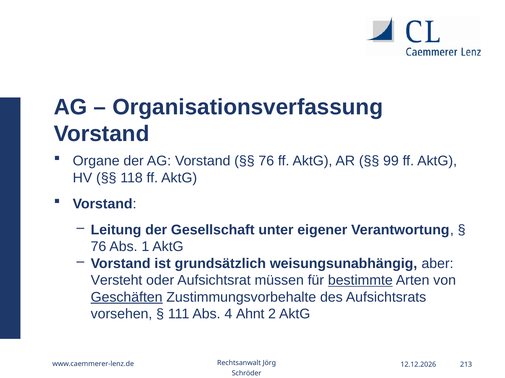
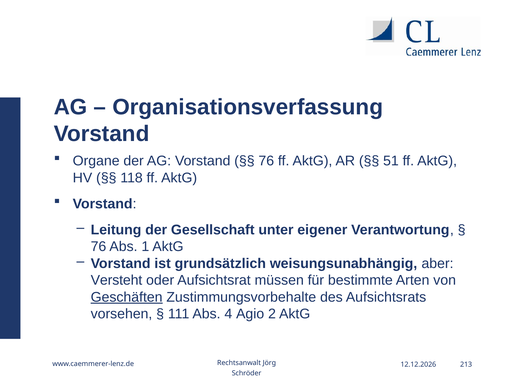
99: 99 -> 51 (391, 161)
bestimmte underline: present -> none (360, 281)
Ahnt: Ahnt -> Agio (250, 315)
